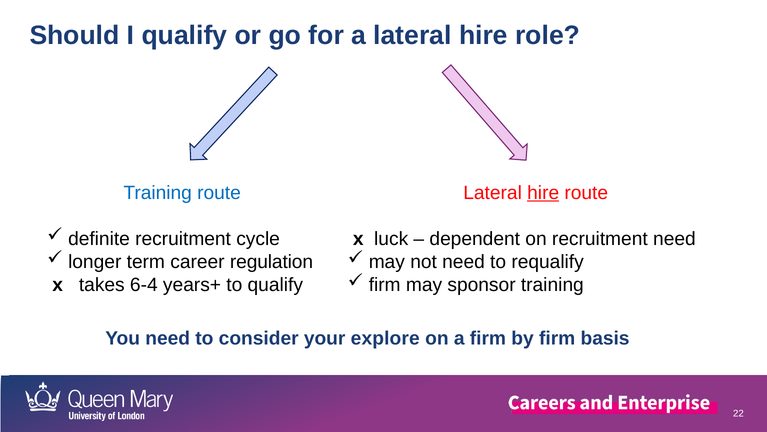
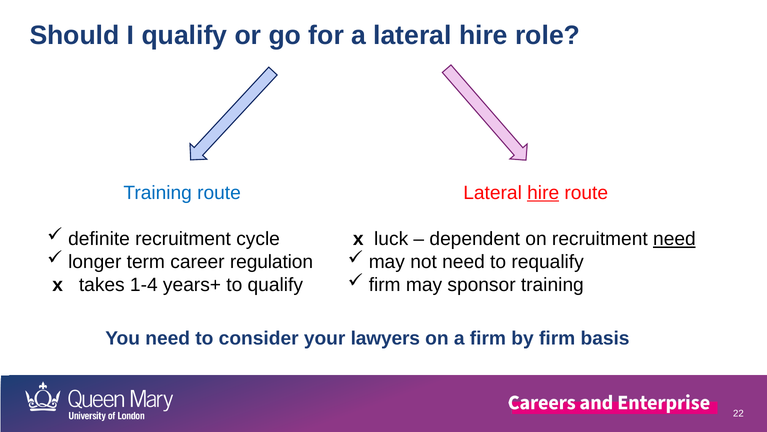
need underline: none -> present (674, 239)
6-4: 6-4 -> 1-4 (144, 285)
explore: explore -> lawyers (385, 338)
